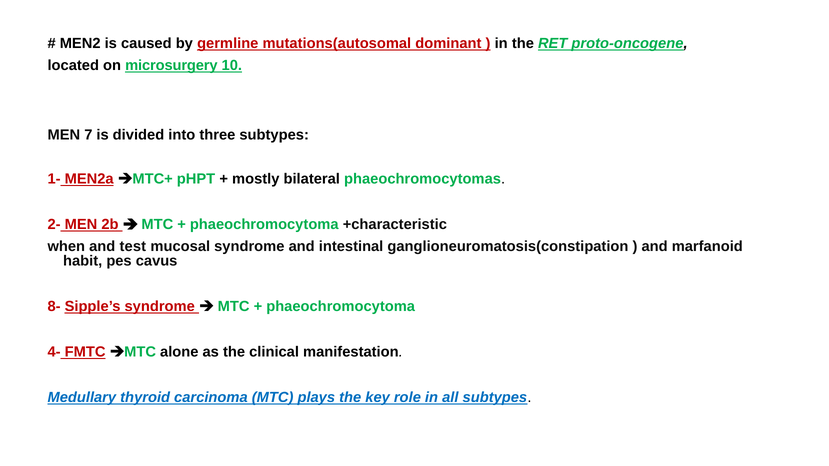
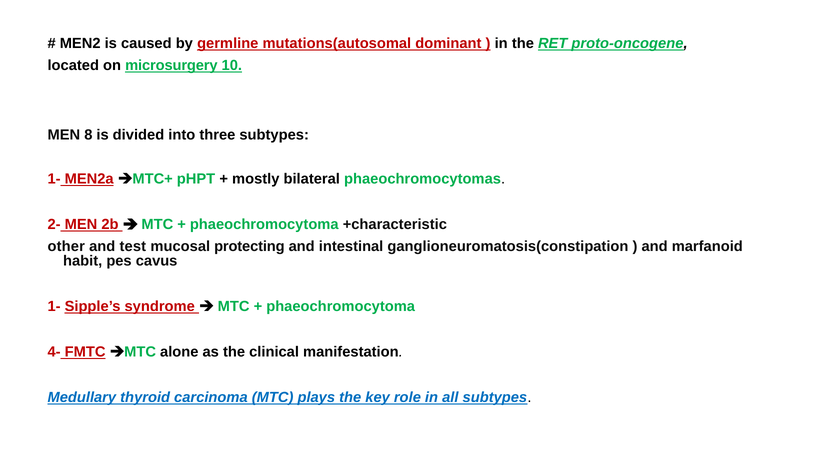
7: 7 -> 8 (88, 135)
when: when -> other (66, 247)
mucosal syndrome: syndrome -> protecting (249, 247)
8-: 8- -> 1- (54, 307)
